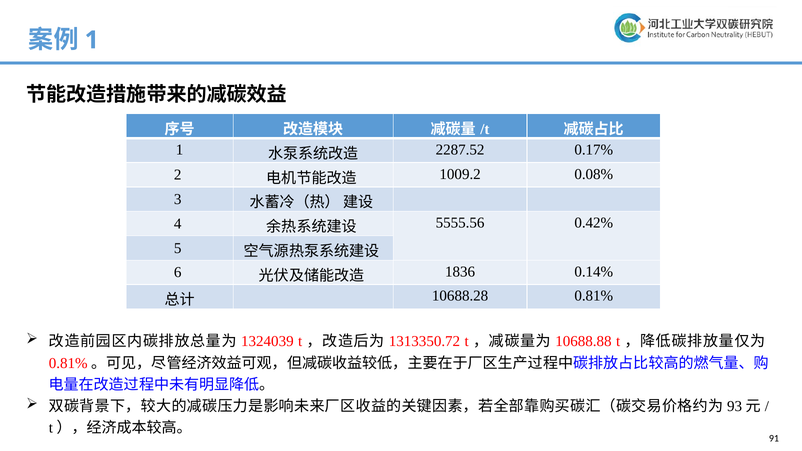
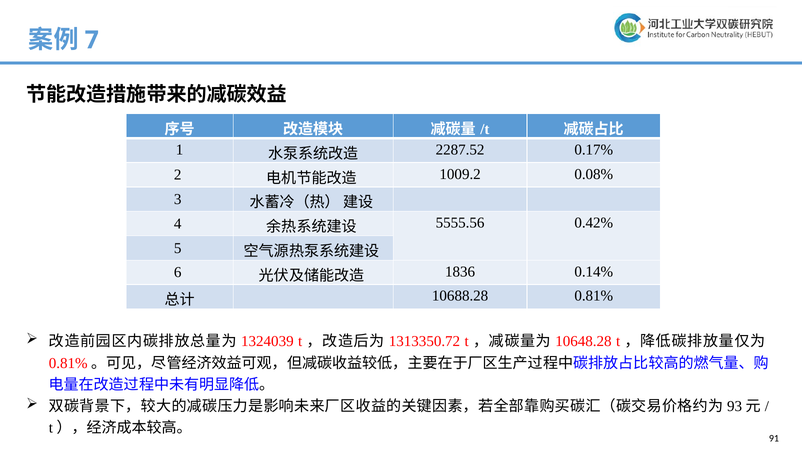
1: 1 -> 7 (92, 40)
10688.88: 10688.88 -> 10648.28 (583, 342)
